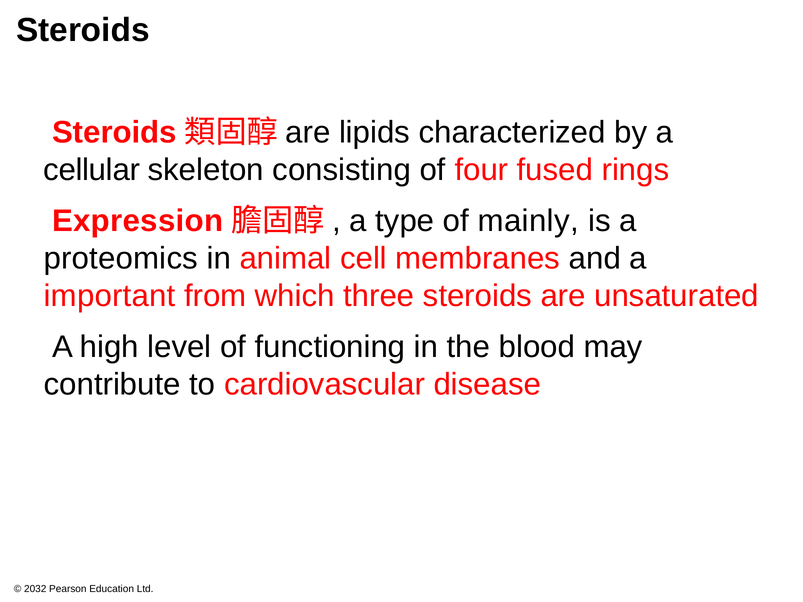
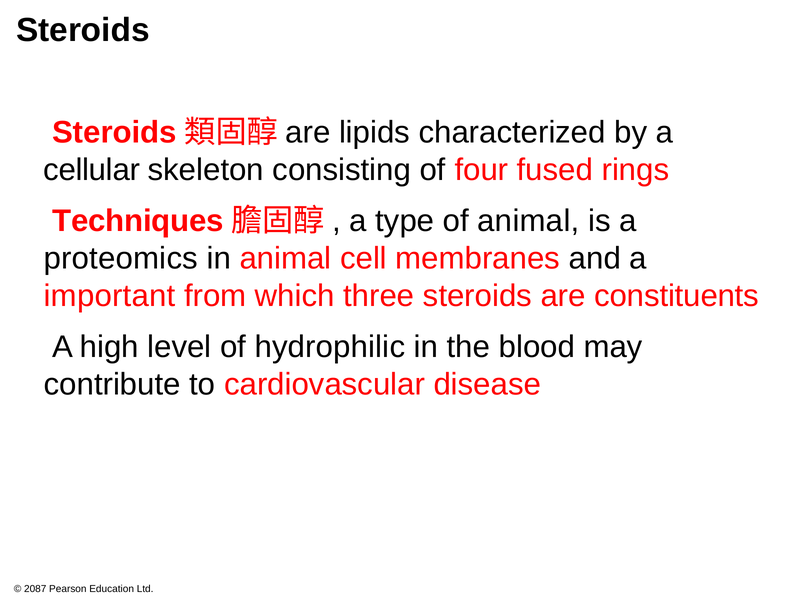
Expression: Expression -> Techniques (138, 221)
of mainly: mainly -> animal (528, 221)
unsaturated: unsaturated -> constituents (677, 296)
functioning: functioning -> hydrophilic (330, 347)
2032: 2032 -> 2087 (35, 589)
